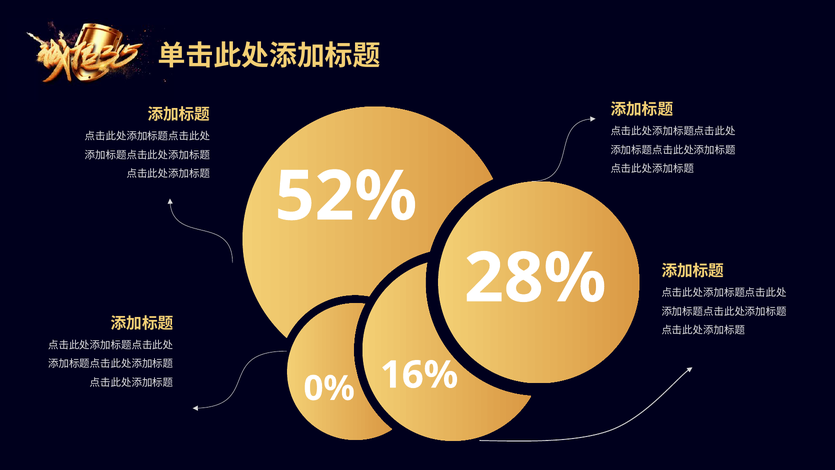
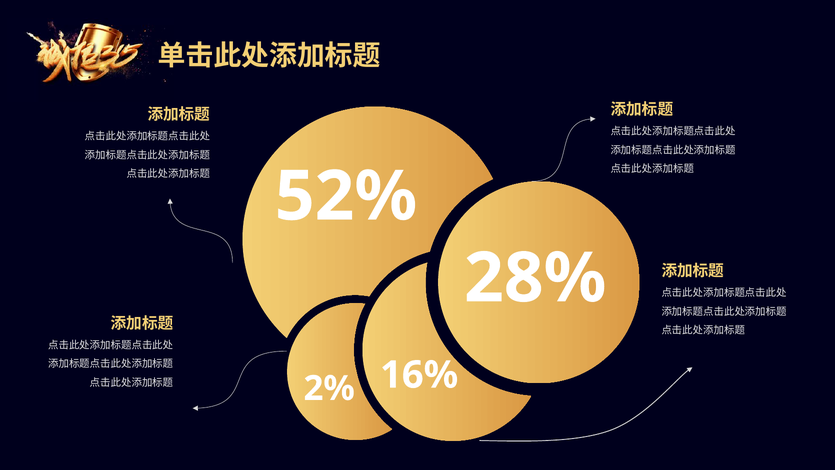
0%: 0% -> 2% (329, 388)
